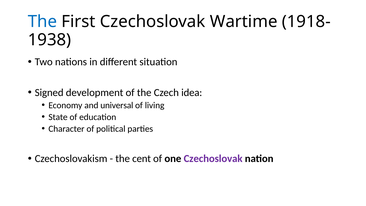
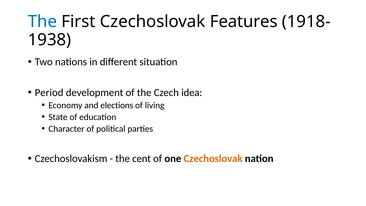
Wartime: Wartime -> Features (244, 22)
Signed: Signed -> Period (49, 93)
universal: universal -> elections (117, 105)
Czechoslovak colour: purple -> orange (213, 159)
